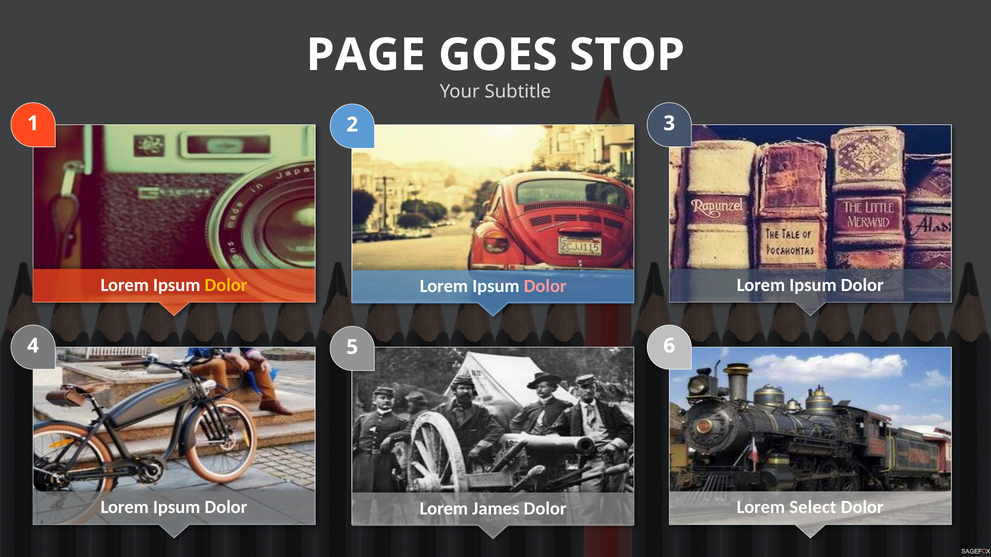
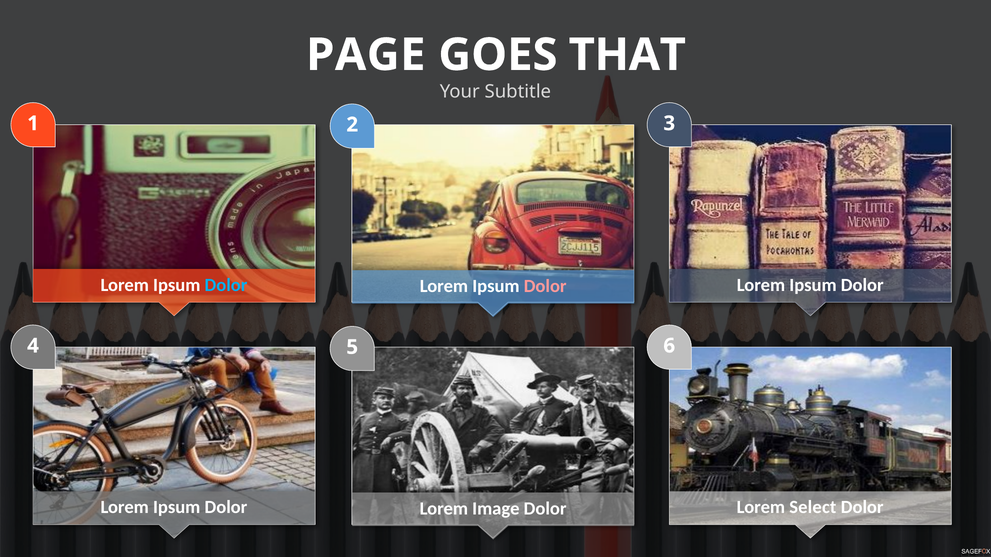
STOP: STOP -> THAT (627, 55)
Dolor colour: yellow -> light blue (226, 285)
James: James -> Image (496, 509)
